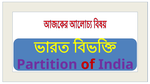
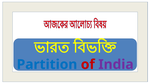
Partition colour: purple -> blue (47, 65)
